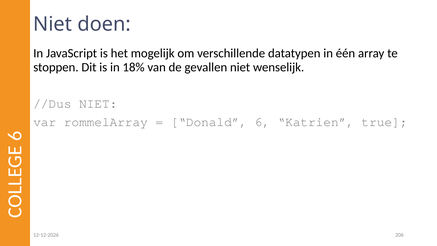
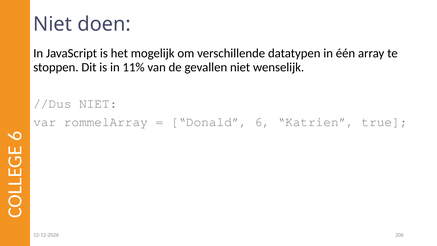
18%: 18% -> 11% (134, 67)
